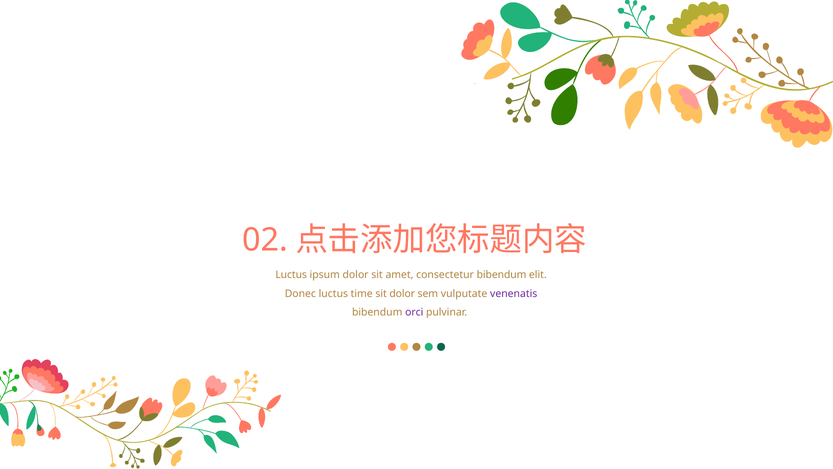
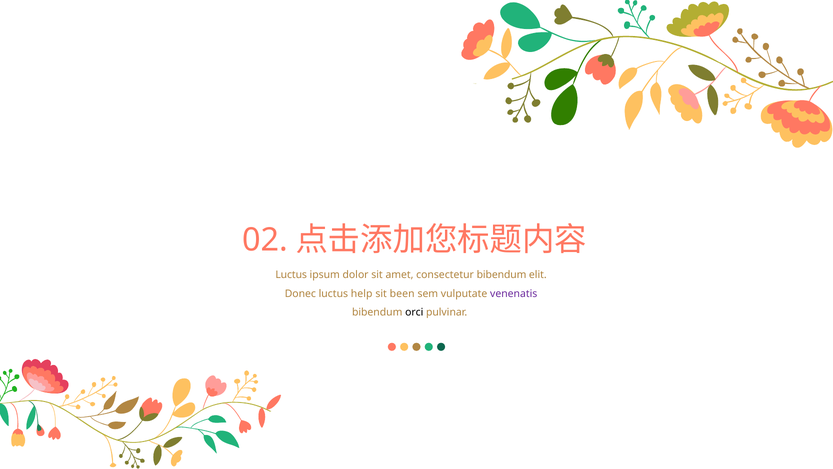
time: time -> help (362, 293)
sit dolor: dolor -> been (402, 293)
orci colour: purple -> black (414, 312)
